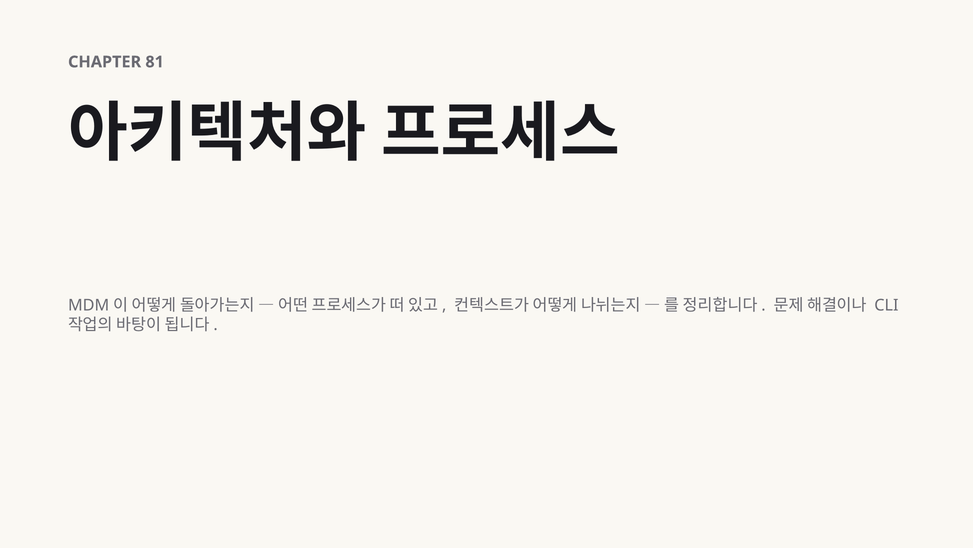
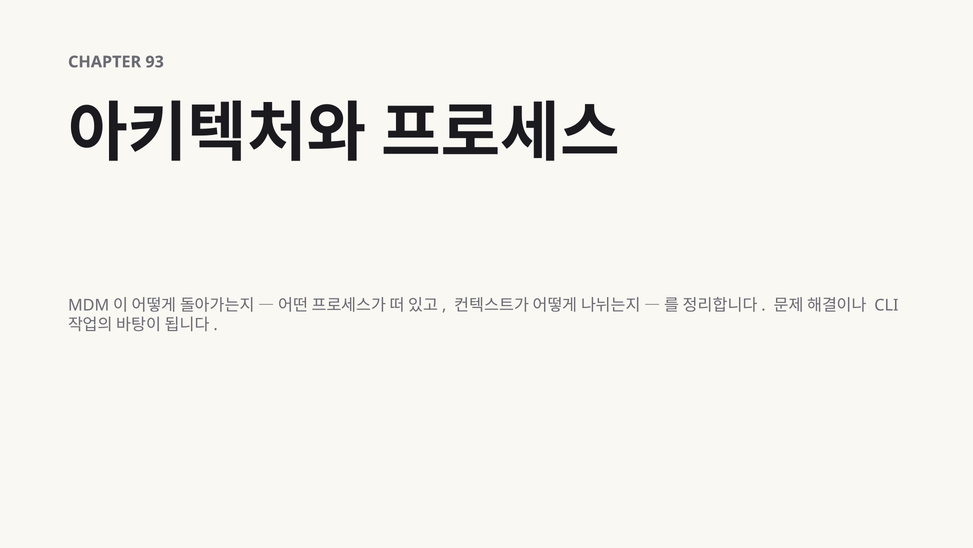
81: 81 -> 93 (155, 62)
